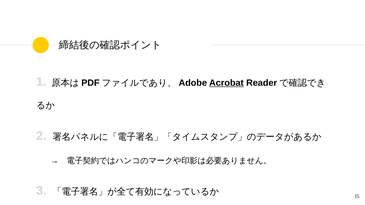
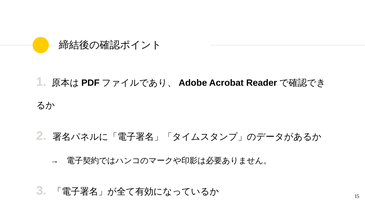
Acrobat underline: present -> none (226, 83)
